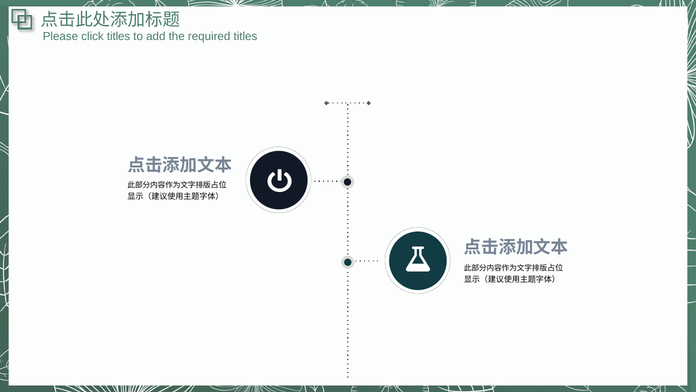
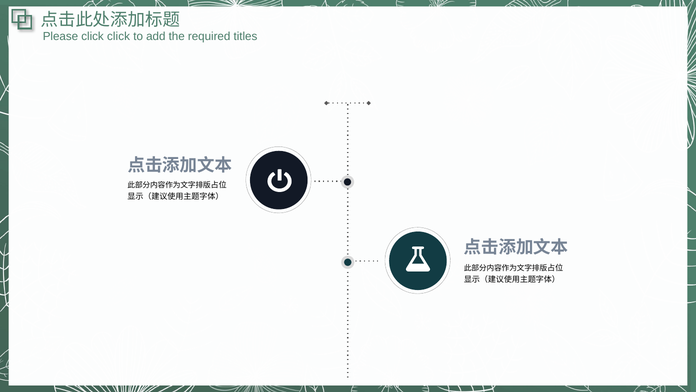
click titles: titles -> click (118, 36)
